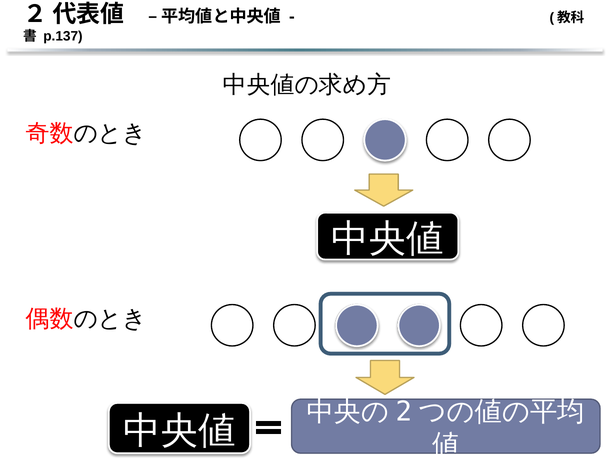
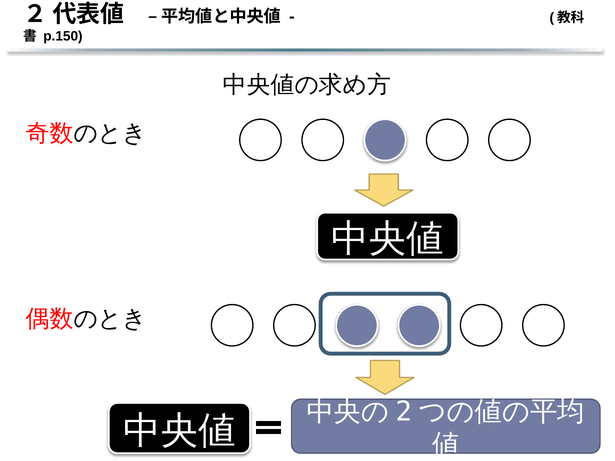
p.137: p.137 -> p.150 (63, 36)
